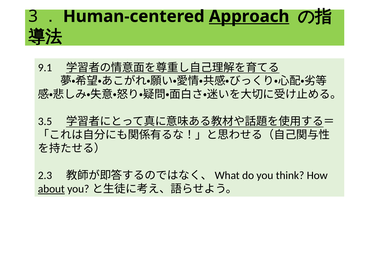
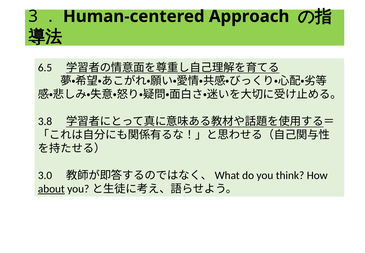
Approach underline: present -> none (249, 16)
9.1: 9.1 -> 6.5 (45, 67)
3.5: 3.5 -> 3.8 (45, 121)
2.3: 2.3 -> 3.0 (45, 175)
